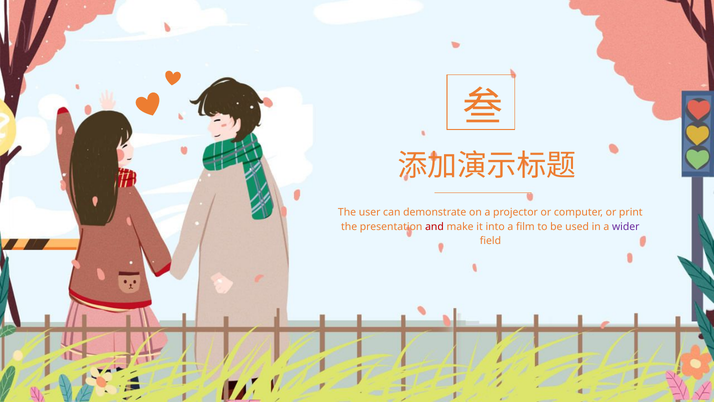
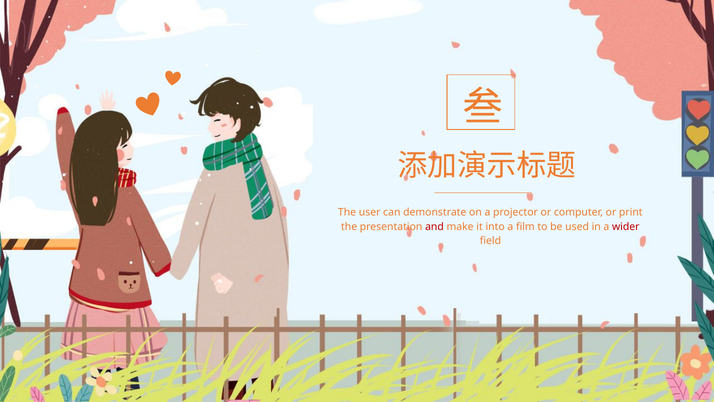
wider colour: purple -> red (626, 226)
